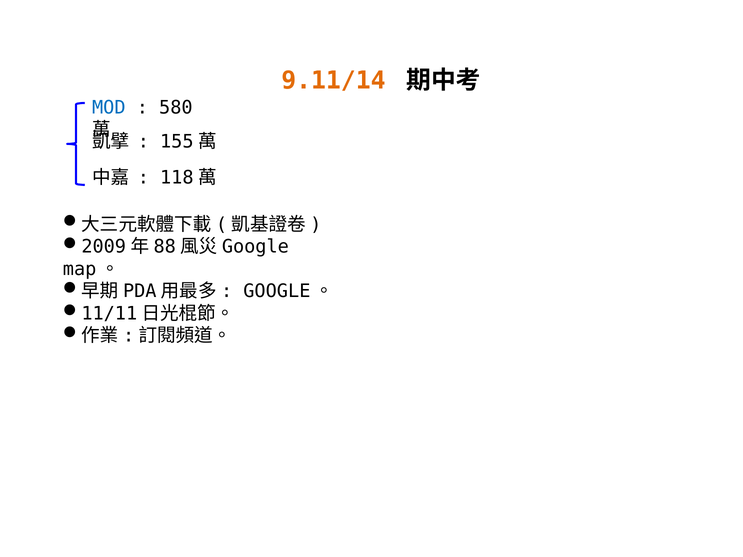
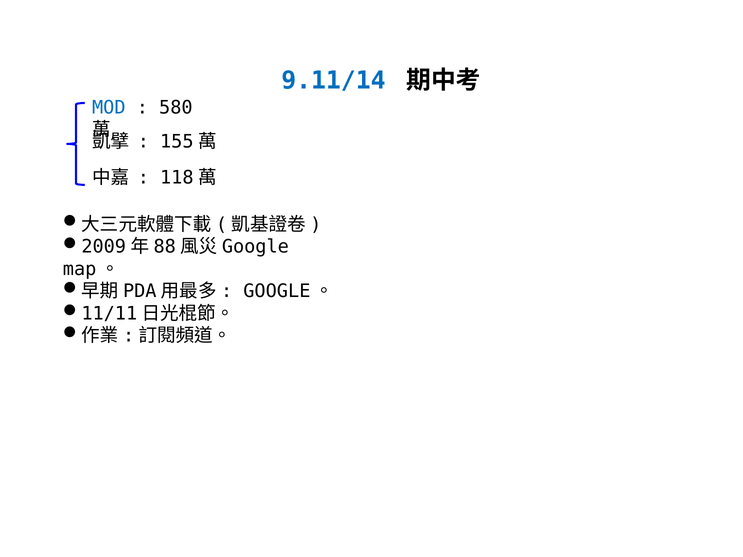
9.11/14 colour: orange -> blue (333, 81)
